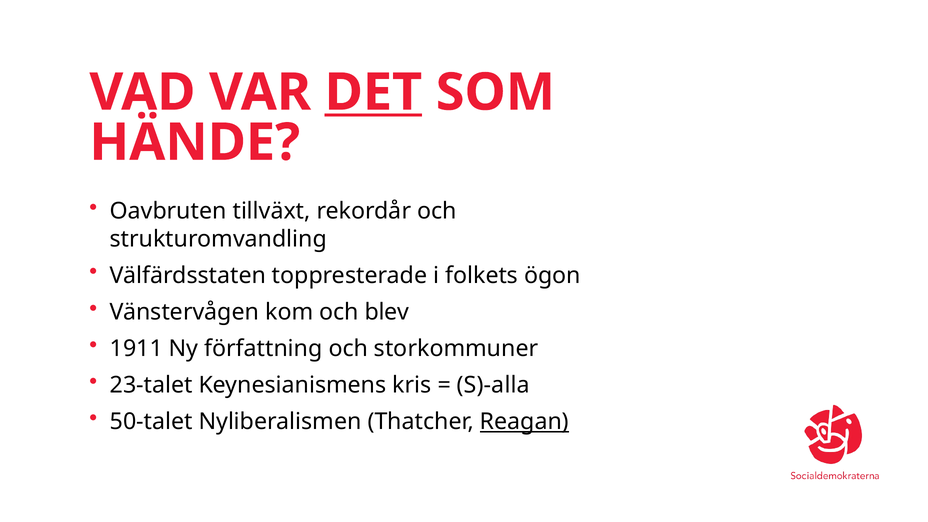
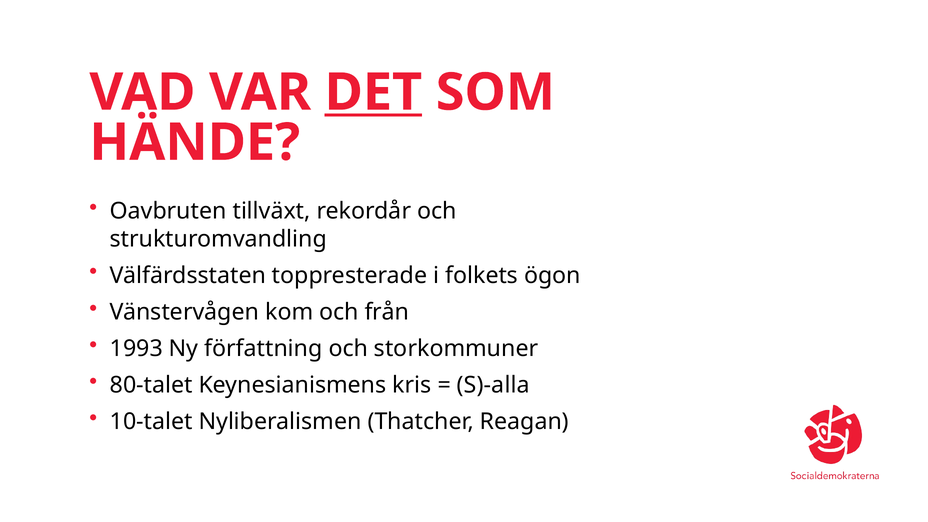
blev: blev -> från (387, 312)
1911: 1911 -> 1993 (136, 349)
23-talet: 23-talet -> 80-talet (151, 385)
50-talet: 50-talet -> 10-talet (151, 422)
Reagan underline: present -> none (524, 422)
